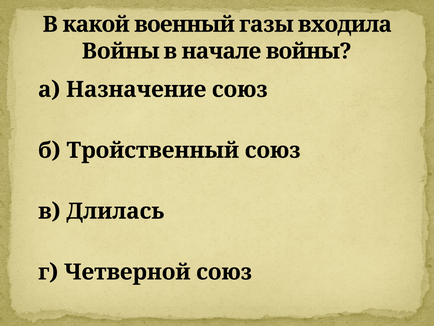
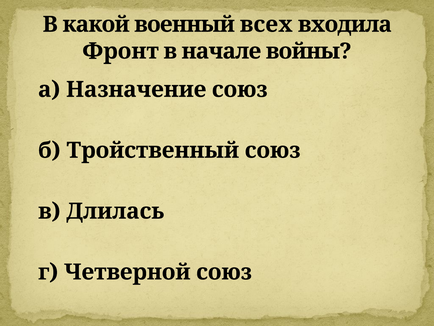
газы: газы -> всех (266, 24)
Войны: Войны -> Фронт (121, 51)
